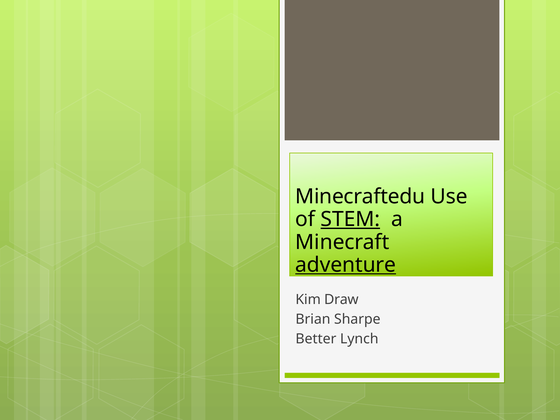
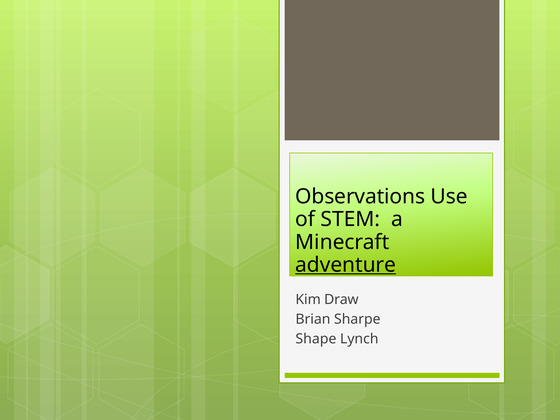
Minecraftedu: Minecraftedu -> Observations (360, 197)
STEM underline: present -> none (350, 219)
Better: Better -> Shape (316, 339)
